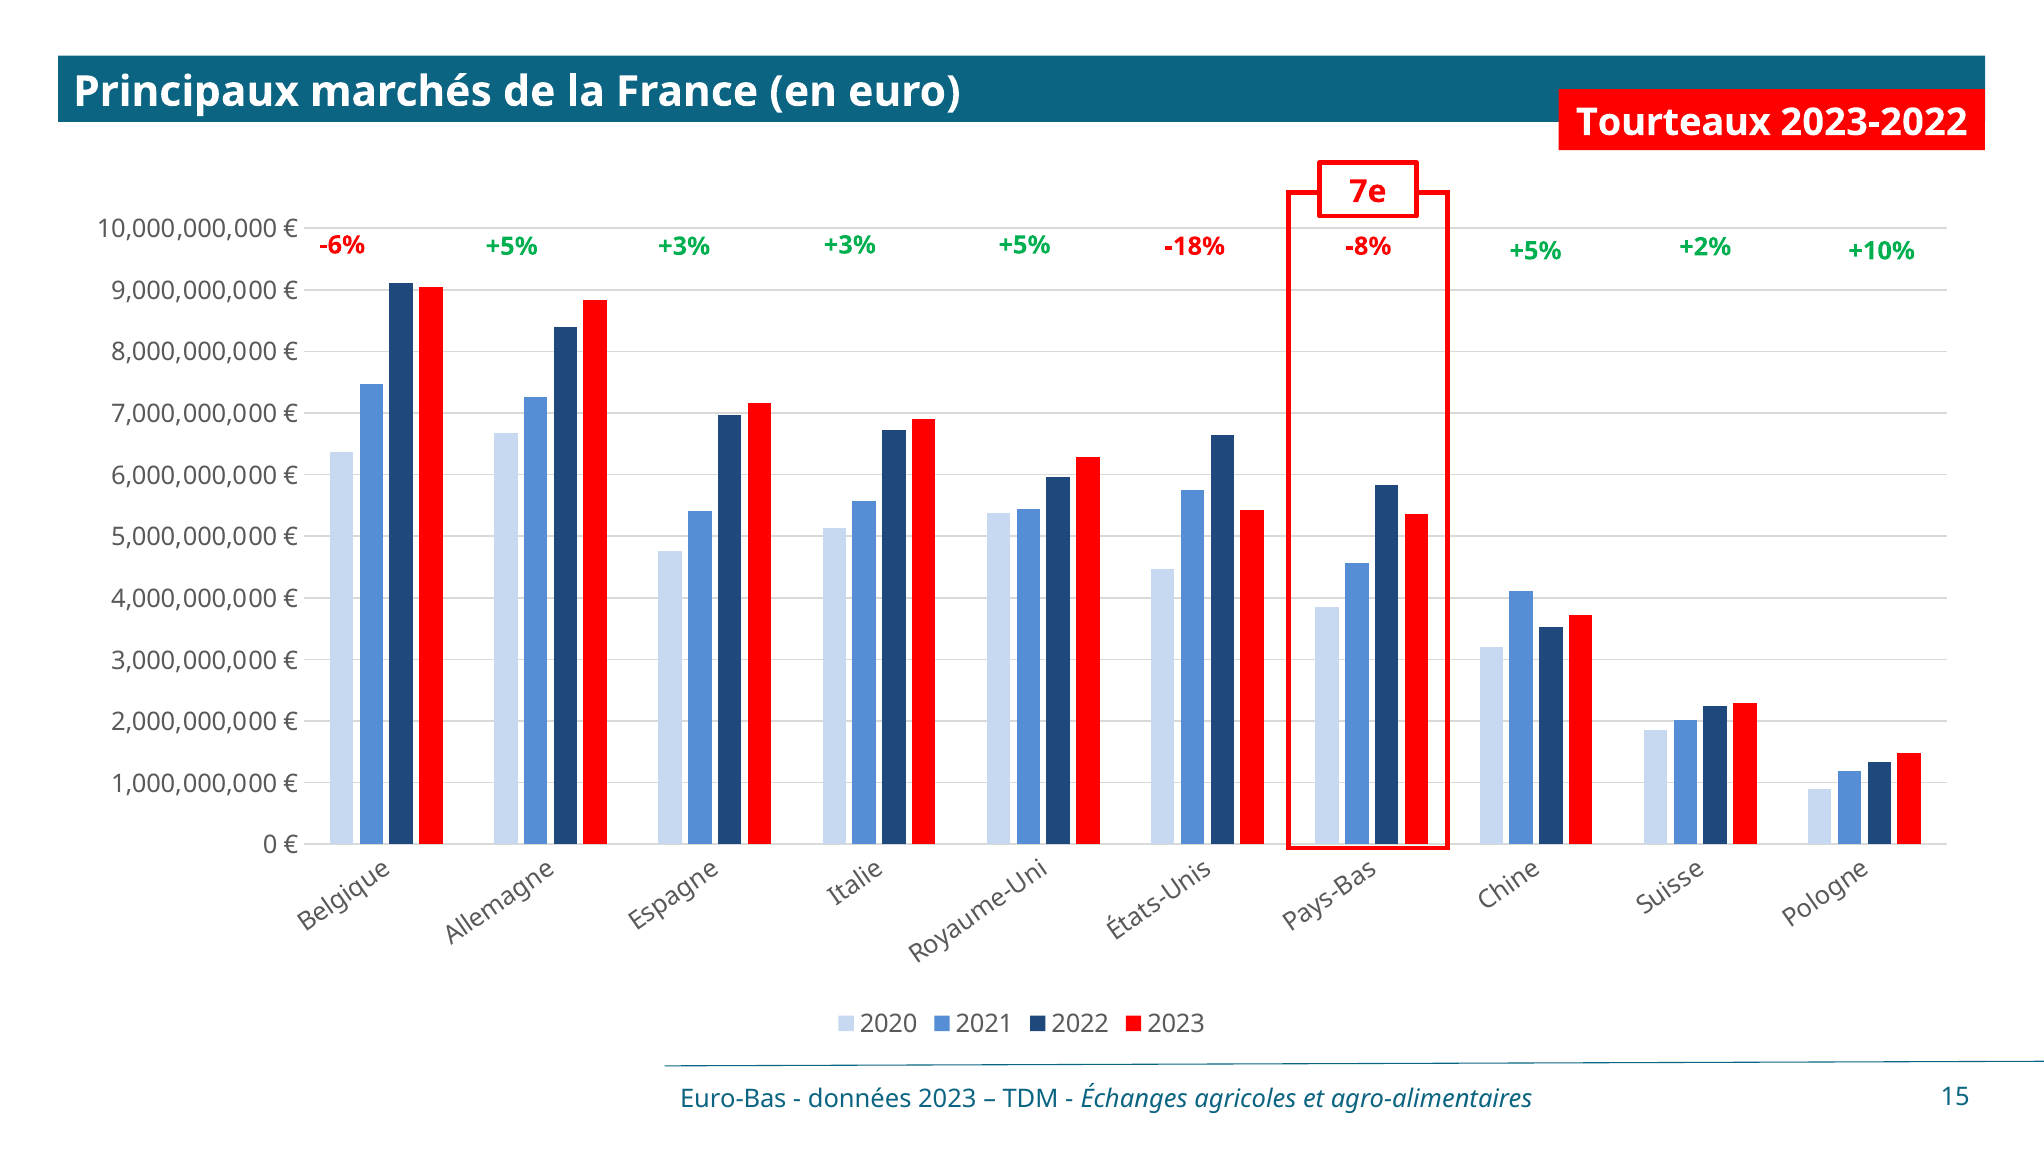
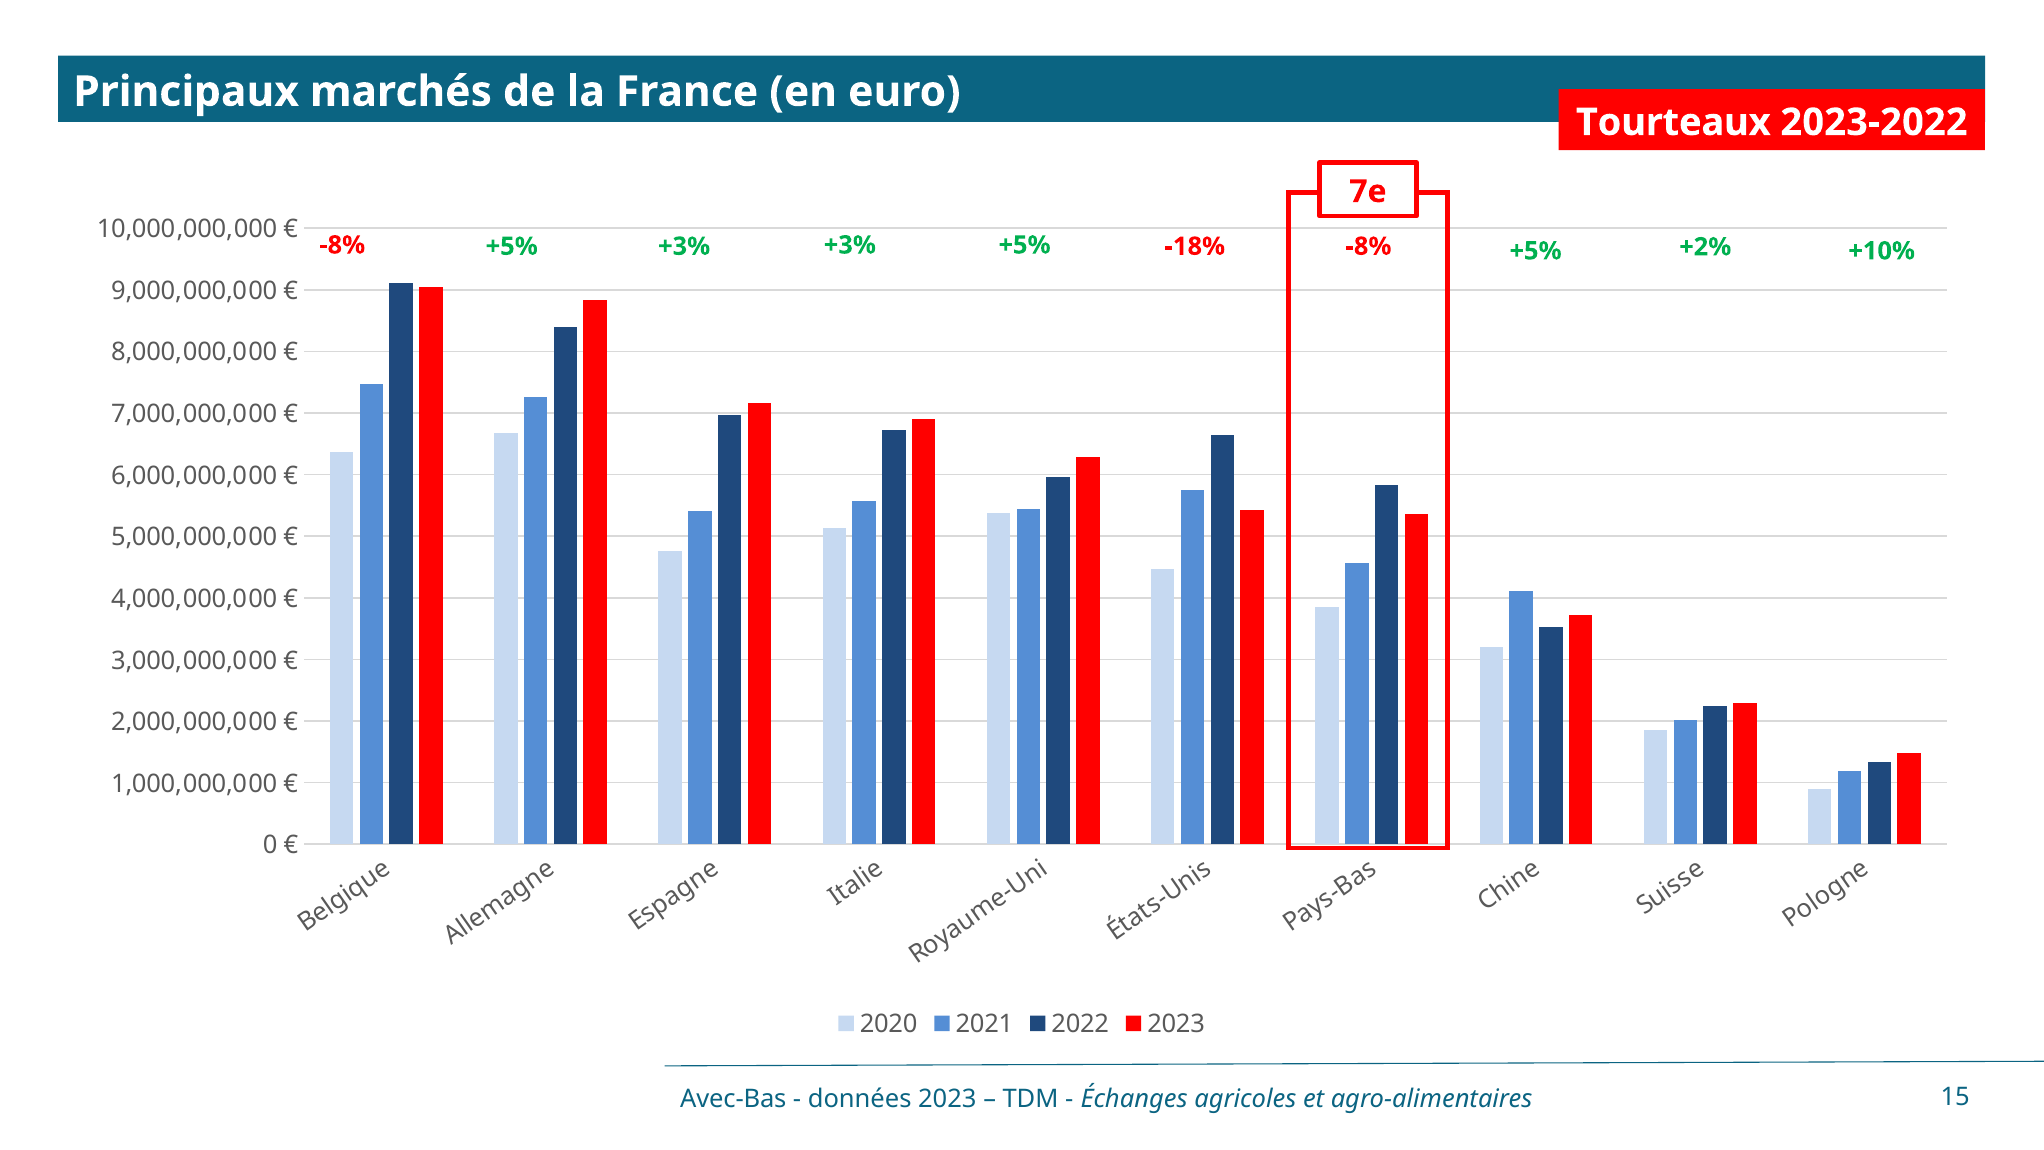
-6%: -6% -> -8% (342, 245)
Euro-Bas: Euro-Bas -> Avec-Bas (733, 1099)
